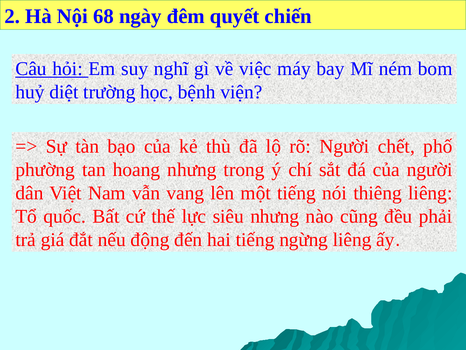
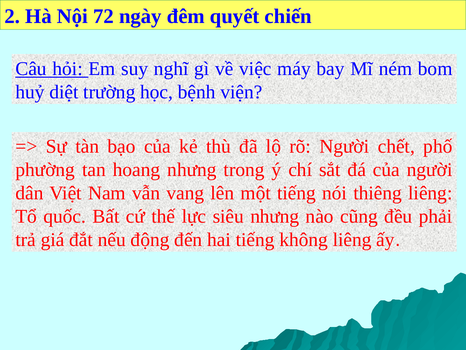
68: 68 -> 72 (104, 16)
ngừng: ngừng -> không (304, 240)
